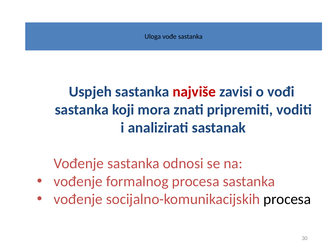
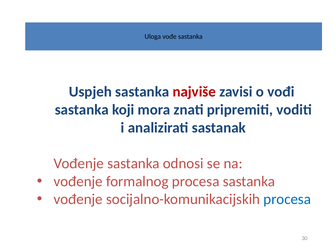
procesa colour: black -> blue (287, 199)
